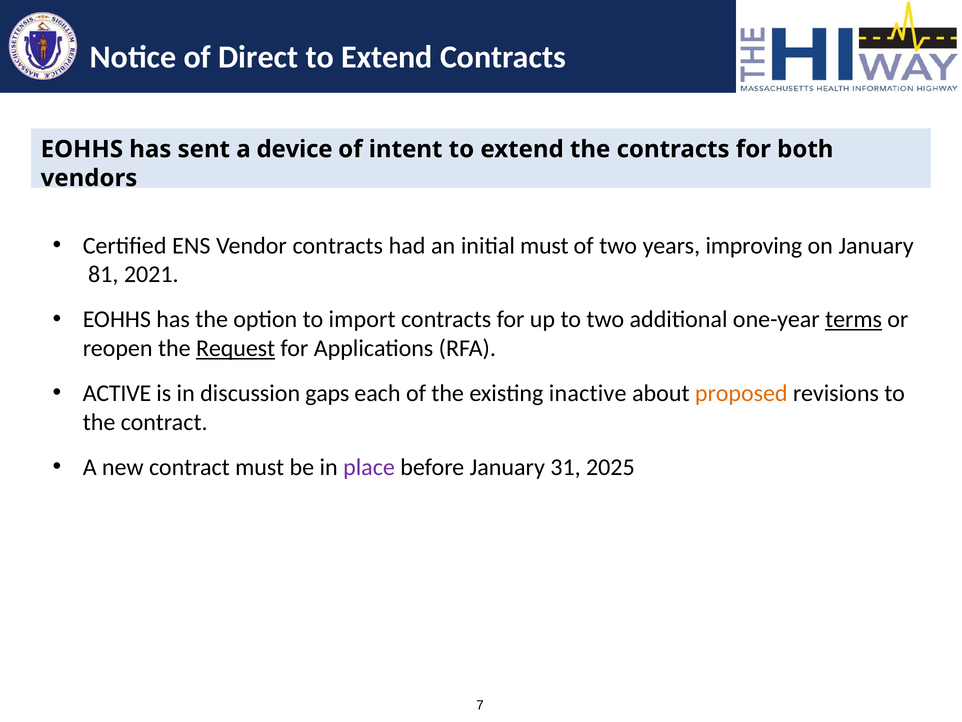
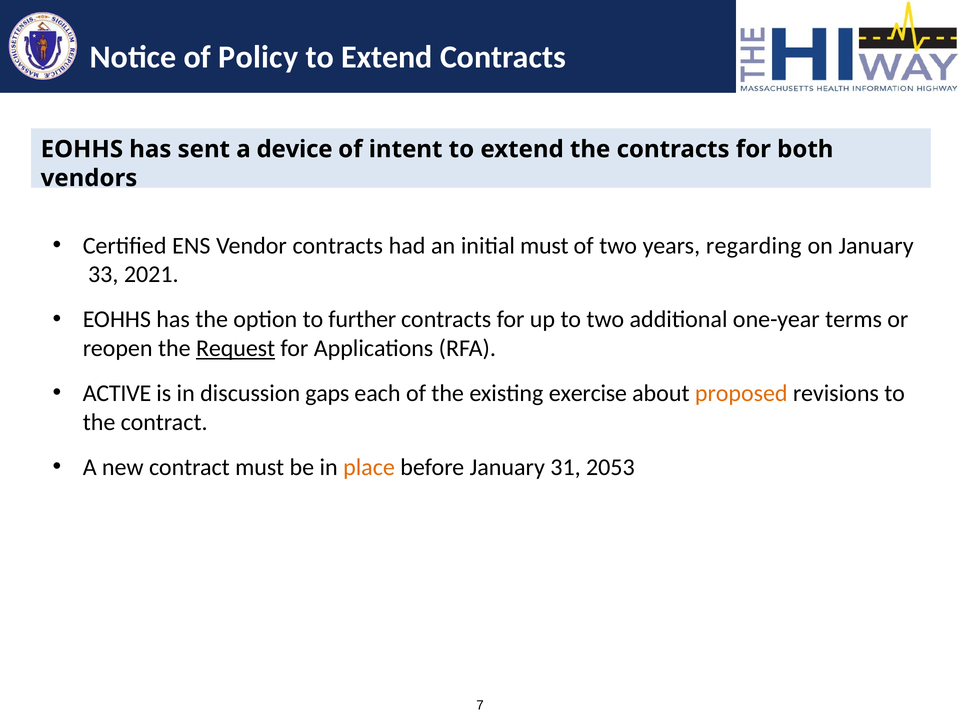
Direct: Direct -> Policy (258, 57)
improving: improving -> regarding (754, 245)
81: 81 -> 33 (103, 274)
import: import -> further (362, 319)
terms underline: present -> none (854, 319)
inactive: inactive -> exercise (588, 393)
place colour: purple -> orange (369, 467)
2025: 2025 -> 2053 (610, 467)
